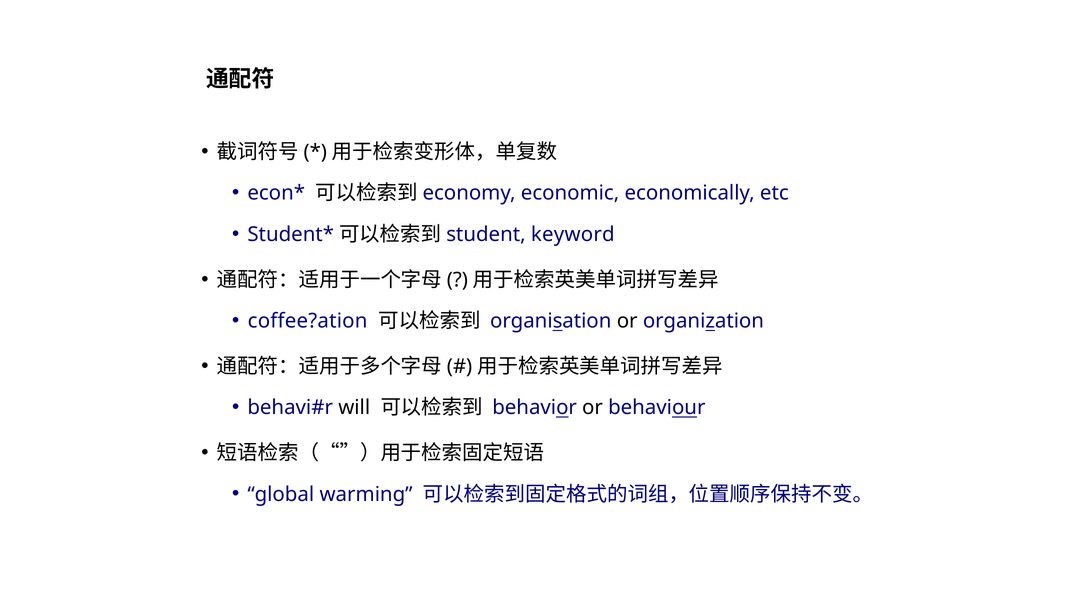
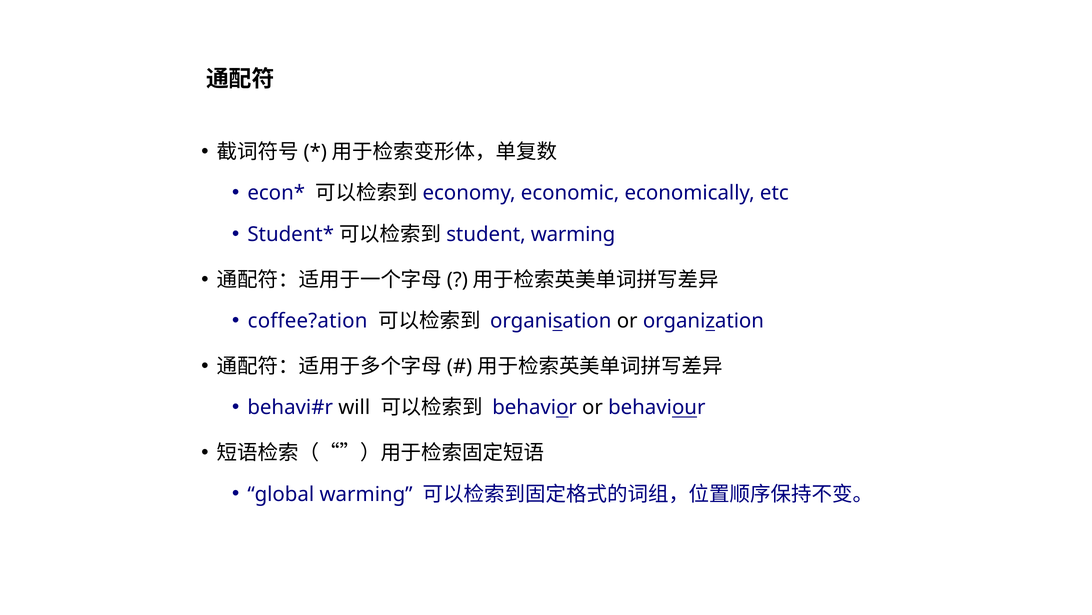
keyword: keyword -> warming (573, 234)
